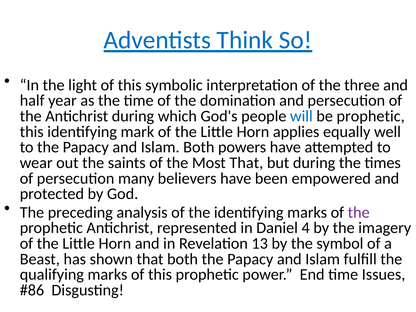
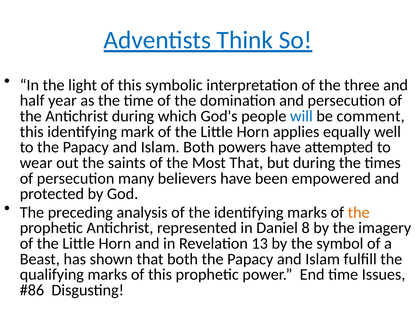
be prophetic: prophetic -> comment (371, 116)
the colour: purple -> orange (359, 212)
4: 4 -> 8 (306, 228)
